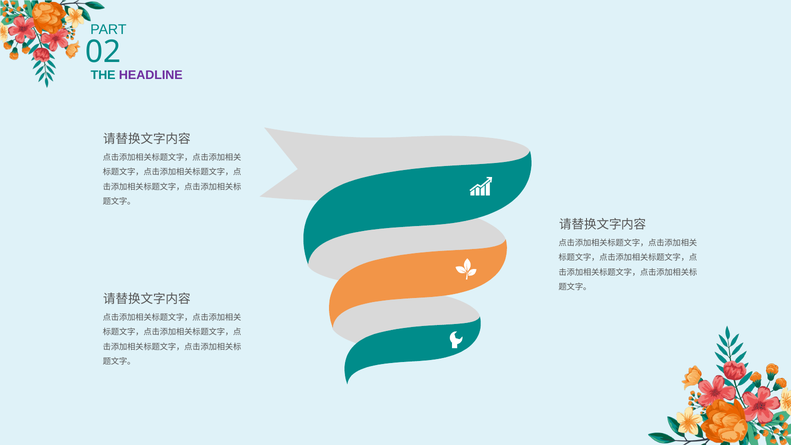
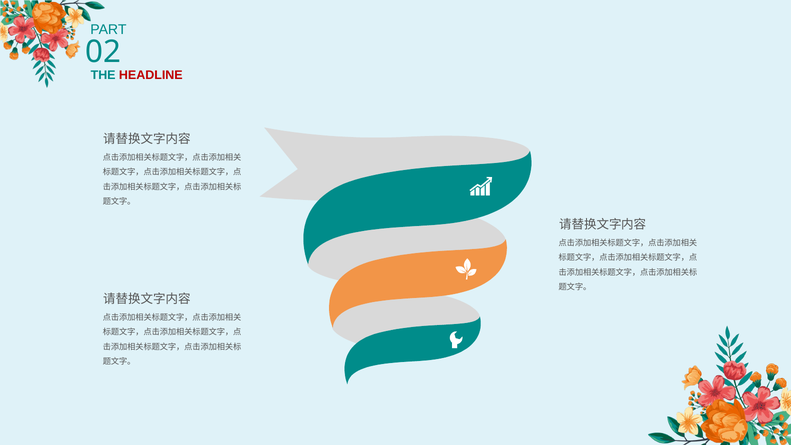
HEADLINE colour: purple -> red (151, 75)
